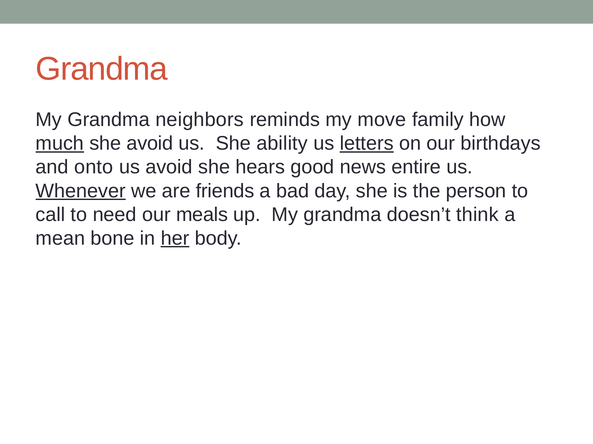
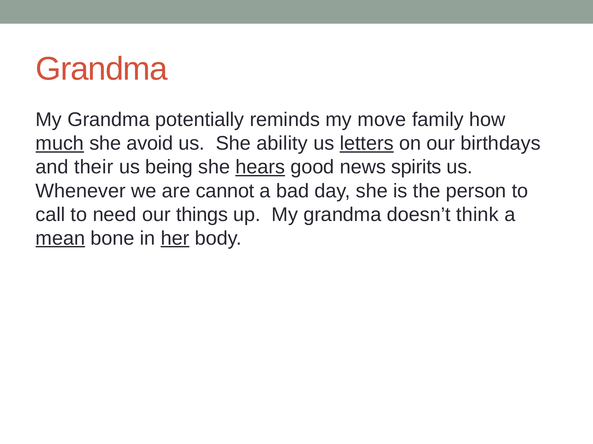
neighbors: neighbors -> potentially (200, 120)
onto: onto -> their (94, 167)
us avoid: avoid -> being (169, 167)
hears underline: none -> present (260, 167)
entire: entire -> spirits (416, 167)
Whenever underline: present -> none (81, 191)
friends: friends -> cannot (225, 191)
meals: meals -> things (202, 215)
mean underline: none -> present (60, 239)
